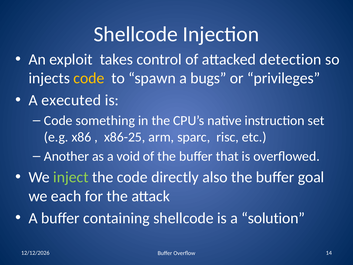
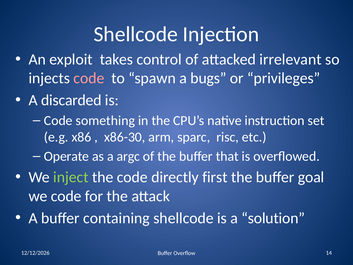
detection: detection -> irrelevant (290, 59)
code colour: yellow -> pink (89, 78)
executed: executed -> discarded (71, 100)
x86-25: x86-25 -> x86-30 (125, 137)
Another: Another -> Operate (67, 156)
void: void -> argc (128, 156)
also: also -> first (215, 177)
we each: each -> code (66, 196)
